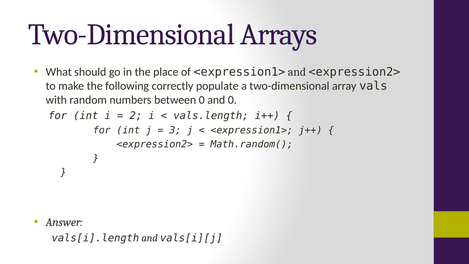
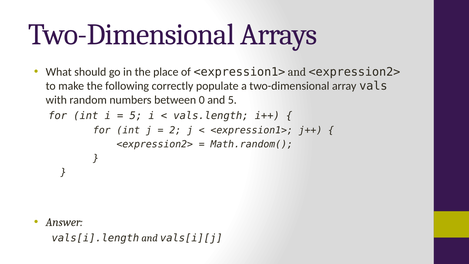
and 0: 0 -> 5 (232, 100)
2: 2 -> 5 (136, 116)
3: 3 -> 2 (175, 130)
